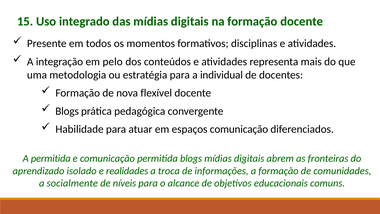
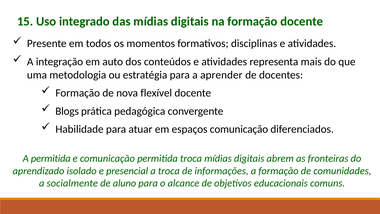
pelo: pelo -> auto (113, 62)
individual: individual -> aprender (221, 75)
permitida blogs: blogs -> troca (191, 158)
realidades: realidades -> presencial (127, 171)
níveis: níveis -> aluno (124, 183)
